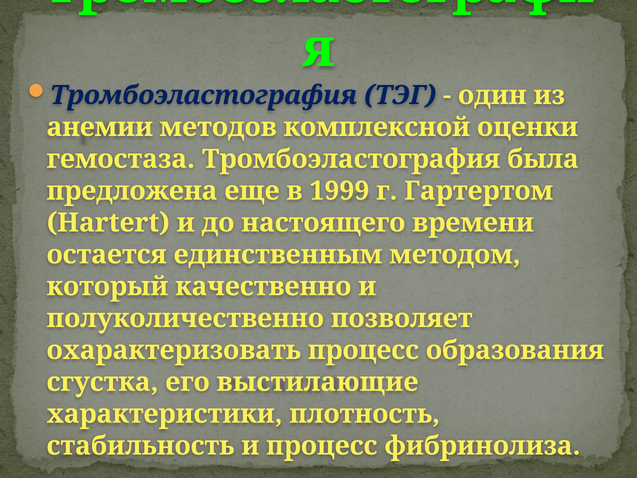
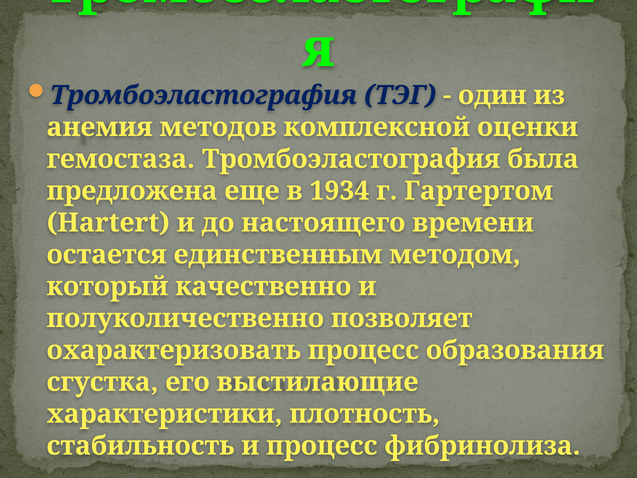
анемии: анемии -> анемия (100, 127)
1999: 1999 -> 1934 (339, 191)
